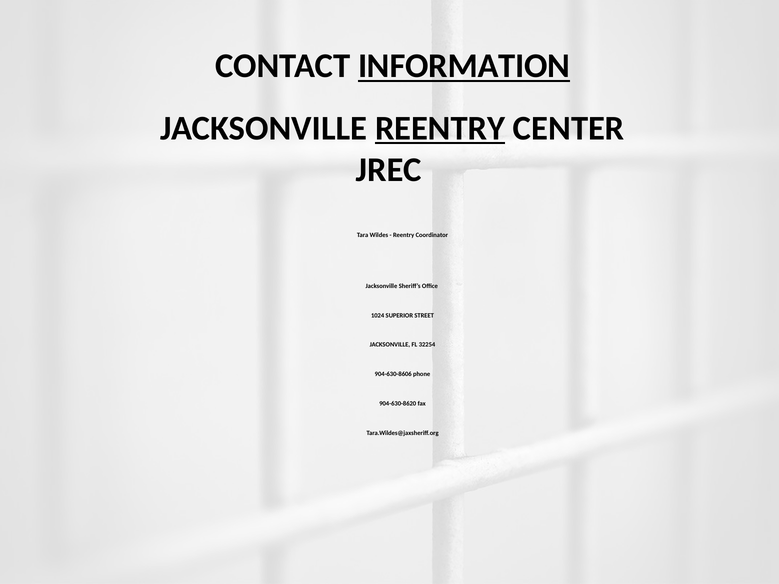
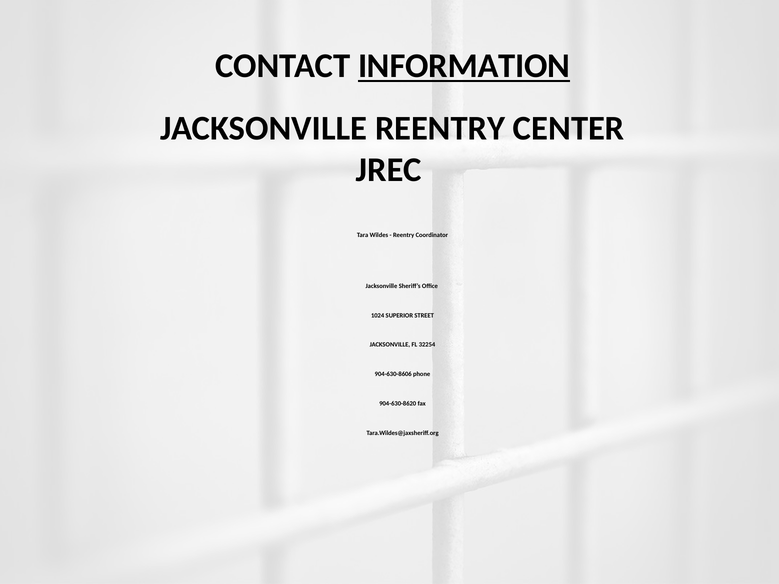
REENTRY underline: present -> none (440, 128)
